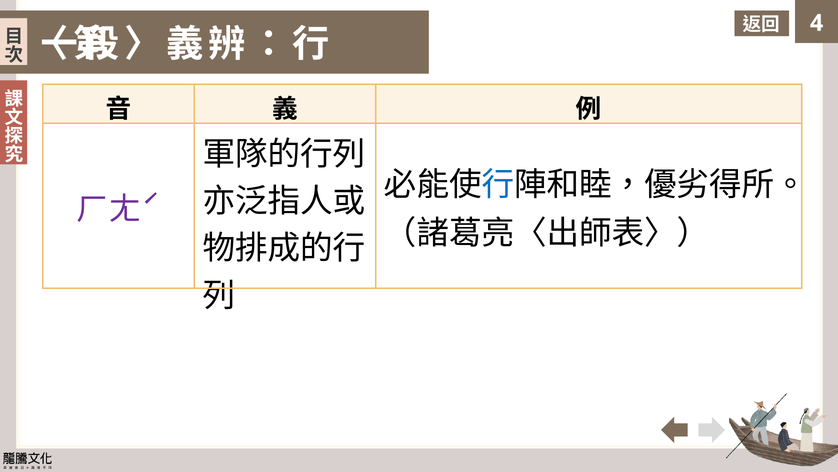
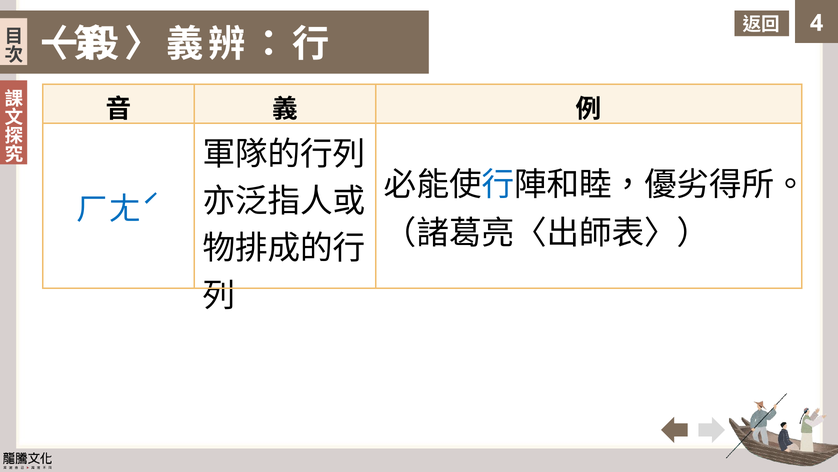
ㄏㄤˊ colour: purple -> blue (119, 209)
